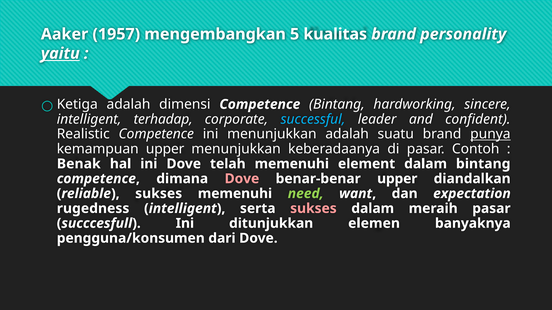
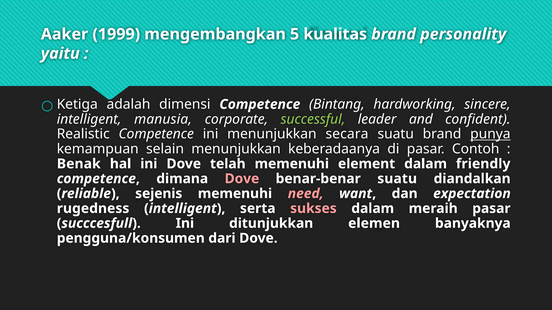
1957: 1957 -> 1999 (116, 34)
yaitu underline: present -> none (60, 54)
terhadap: terhadap -> manusia (163, 119)
successful colour: light blue -> light green (313, 119)
menunjukkan adalah: adalah -> secara (347, 134)
kemampuan upper: upper -> selain (165, 149)
dalam bintang: bintang -> friendly (483, 164)
benar-benar upper: upper -> suatu (397, 179)
reliable sukses: sukses -> sejenis (159, 194)
need colour: light green -> pink (306, 194)
